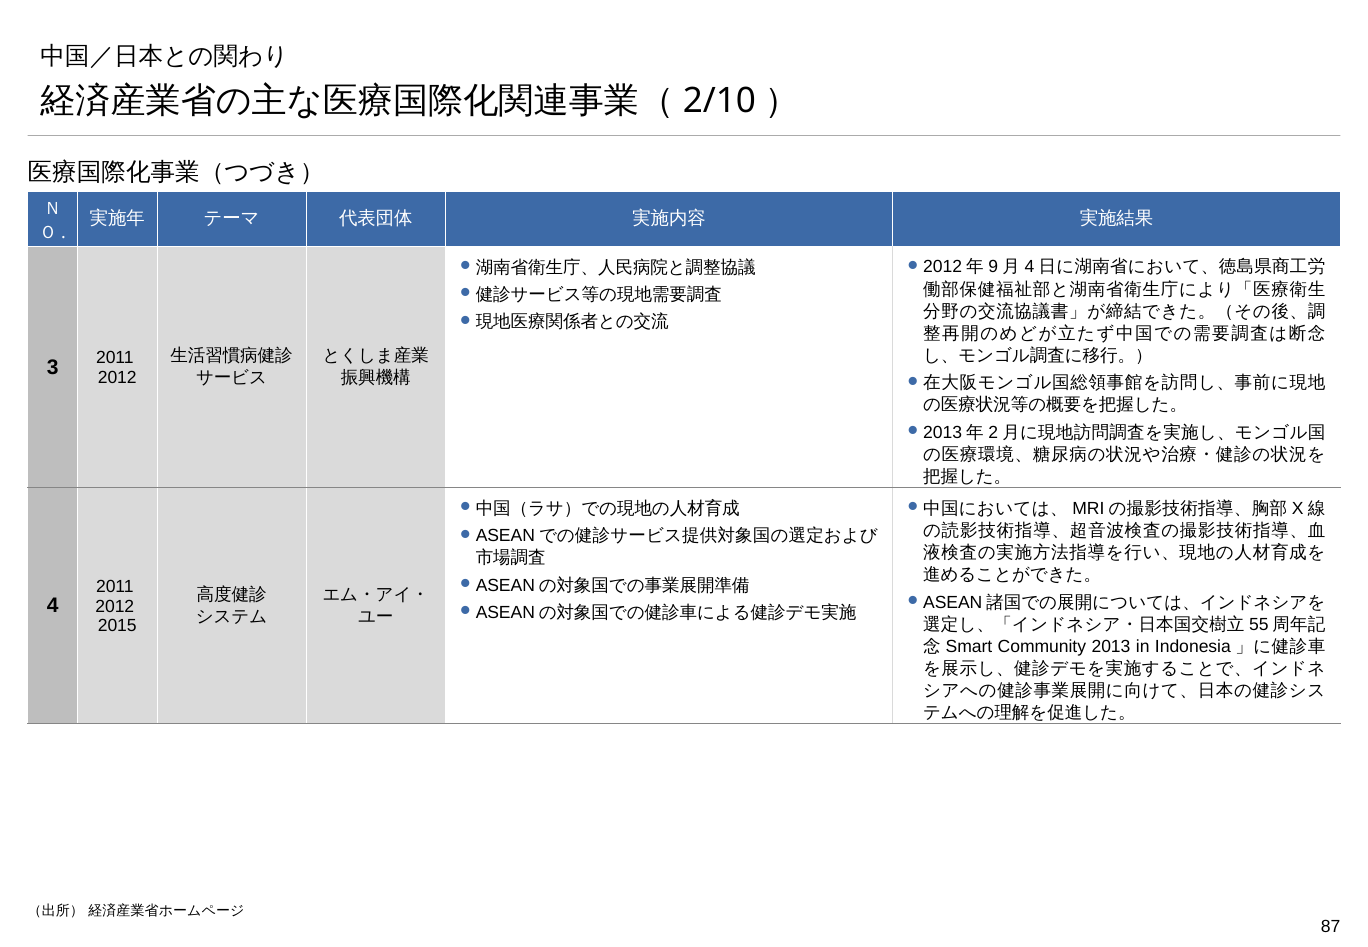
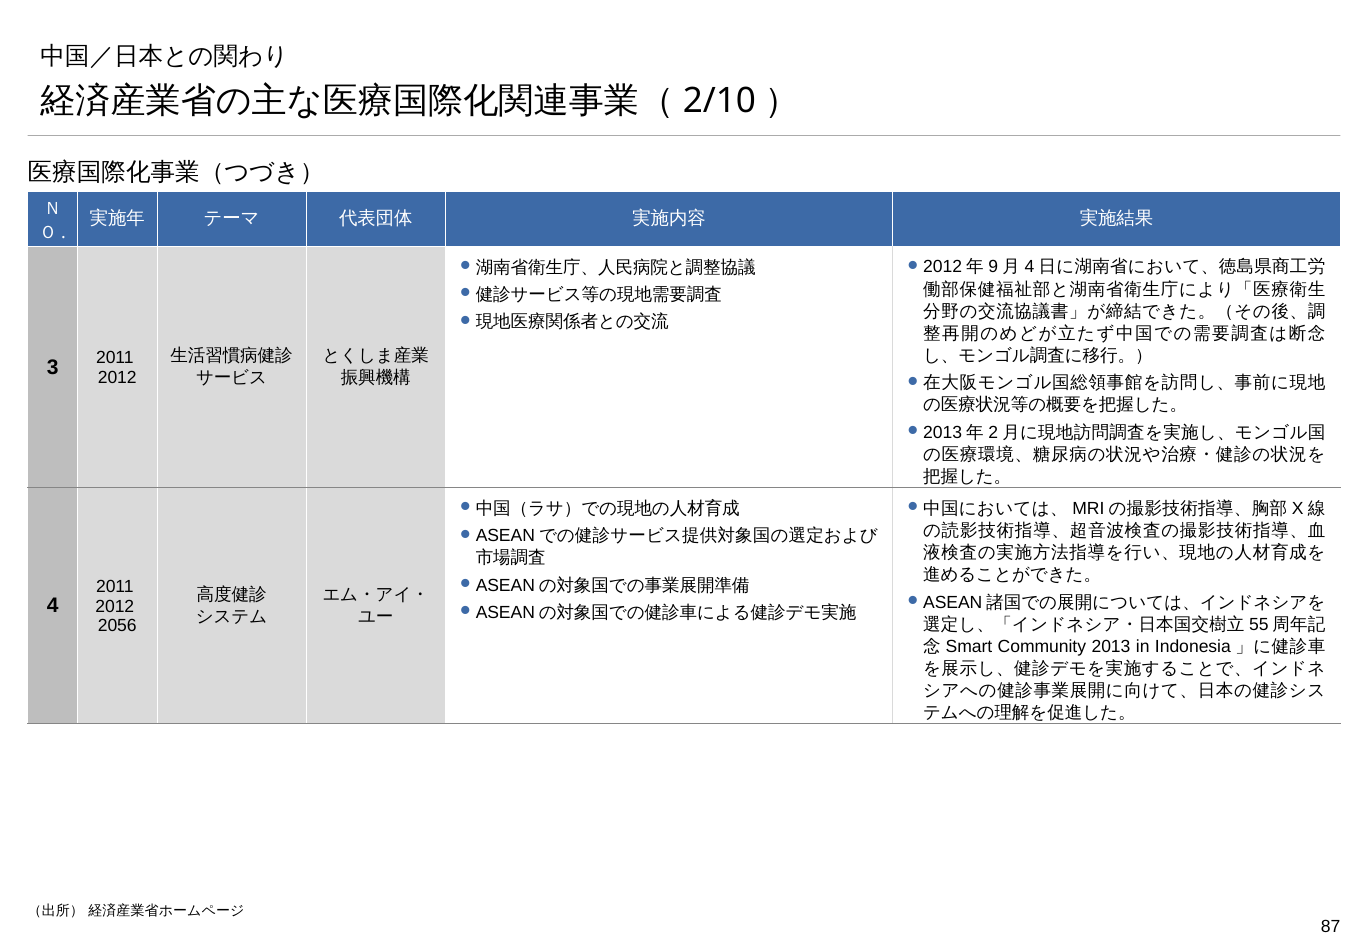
2015: 2015 -> 2056 (117, 626)
